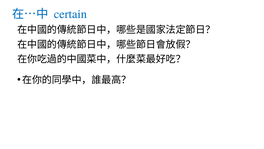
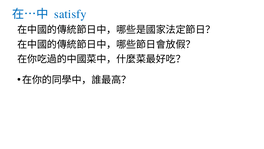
certain: certain -> satisfy (70, 14)
